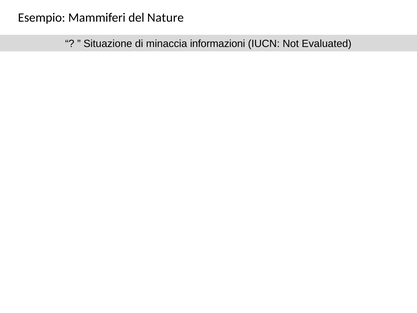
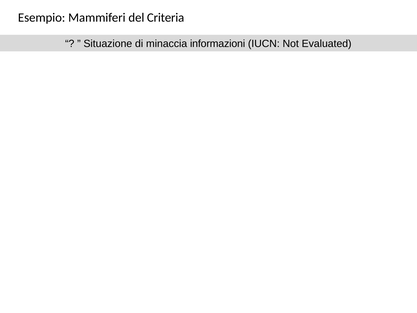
Nature: Nature -> Criteria (166, 18)
